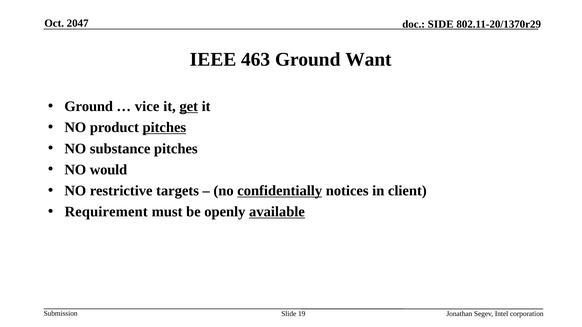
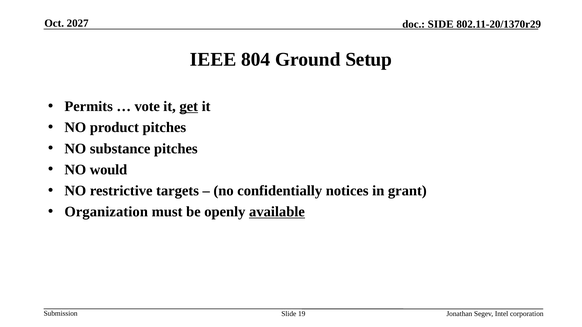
2047: 2047 -> 2027 (78, 23)
463: 463 -> 804 (256, 60)
Want: Want -> Setup (369, 60)
Ground: Ground -> Permits (89, 107)
vice: vice -> vote (147, 107)
pitches underline: present -> none (164, 128)
confidentially underline: present -> none (280, 191)
client: client -> grant (407, 191)
Requirement: Requirement -> Organization (106, 212)
